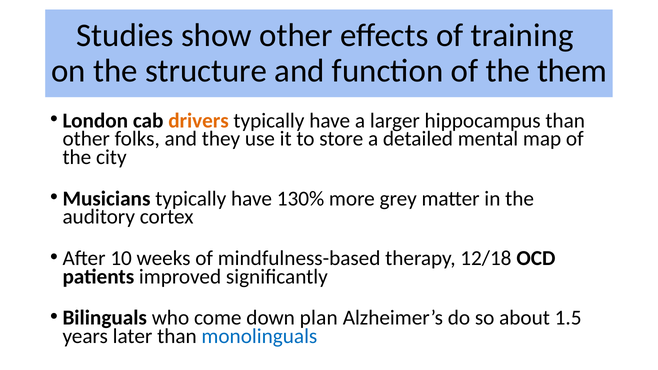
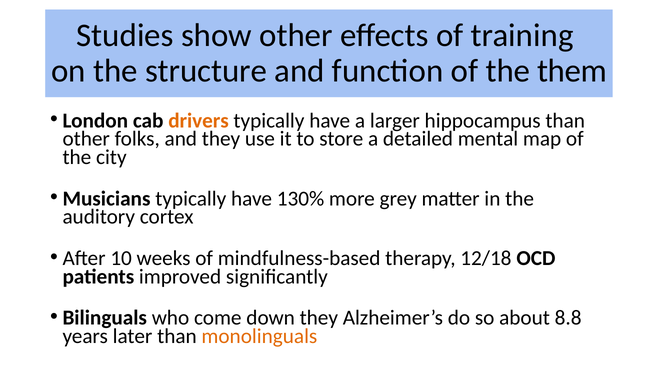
down plan: plan -> they (319, 318)
1.5: 1.5 -> 8.8 (568, 318)
monolinguals colour: blue -> orange (259, 336)
